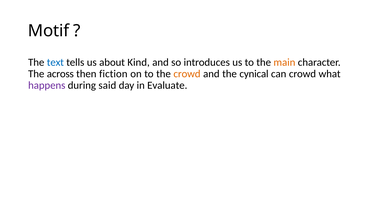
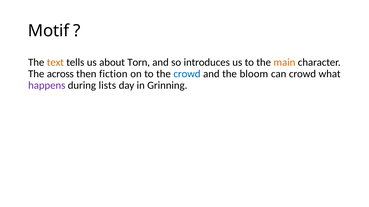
text colour: blue -> orange (55, 62)
Kind: Kind -> Torn (139, 62)
crowd colour: orange -> blue (187, 74)
cynical: cynical -> bloom (254, 74)
said: said -> lists (107, 86)
Evaluate: Evaluate -> Grinning (167, 86)
